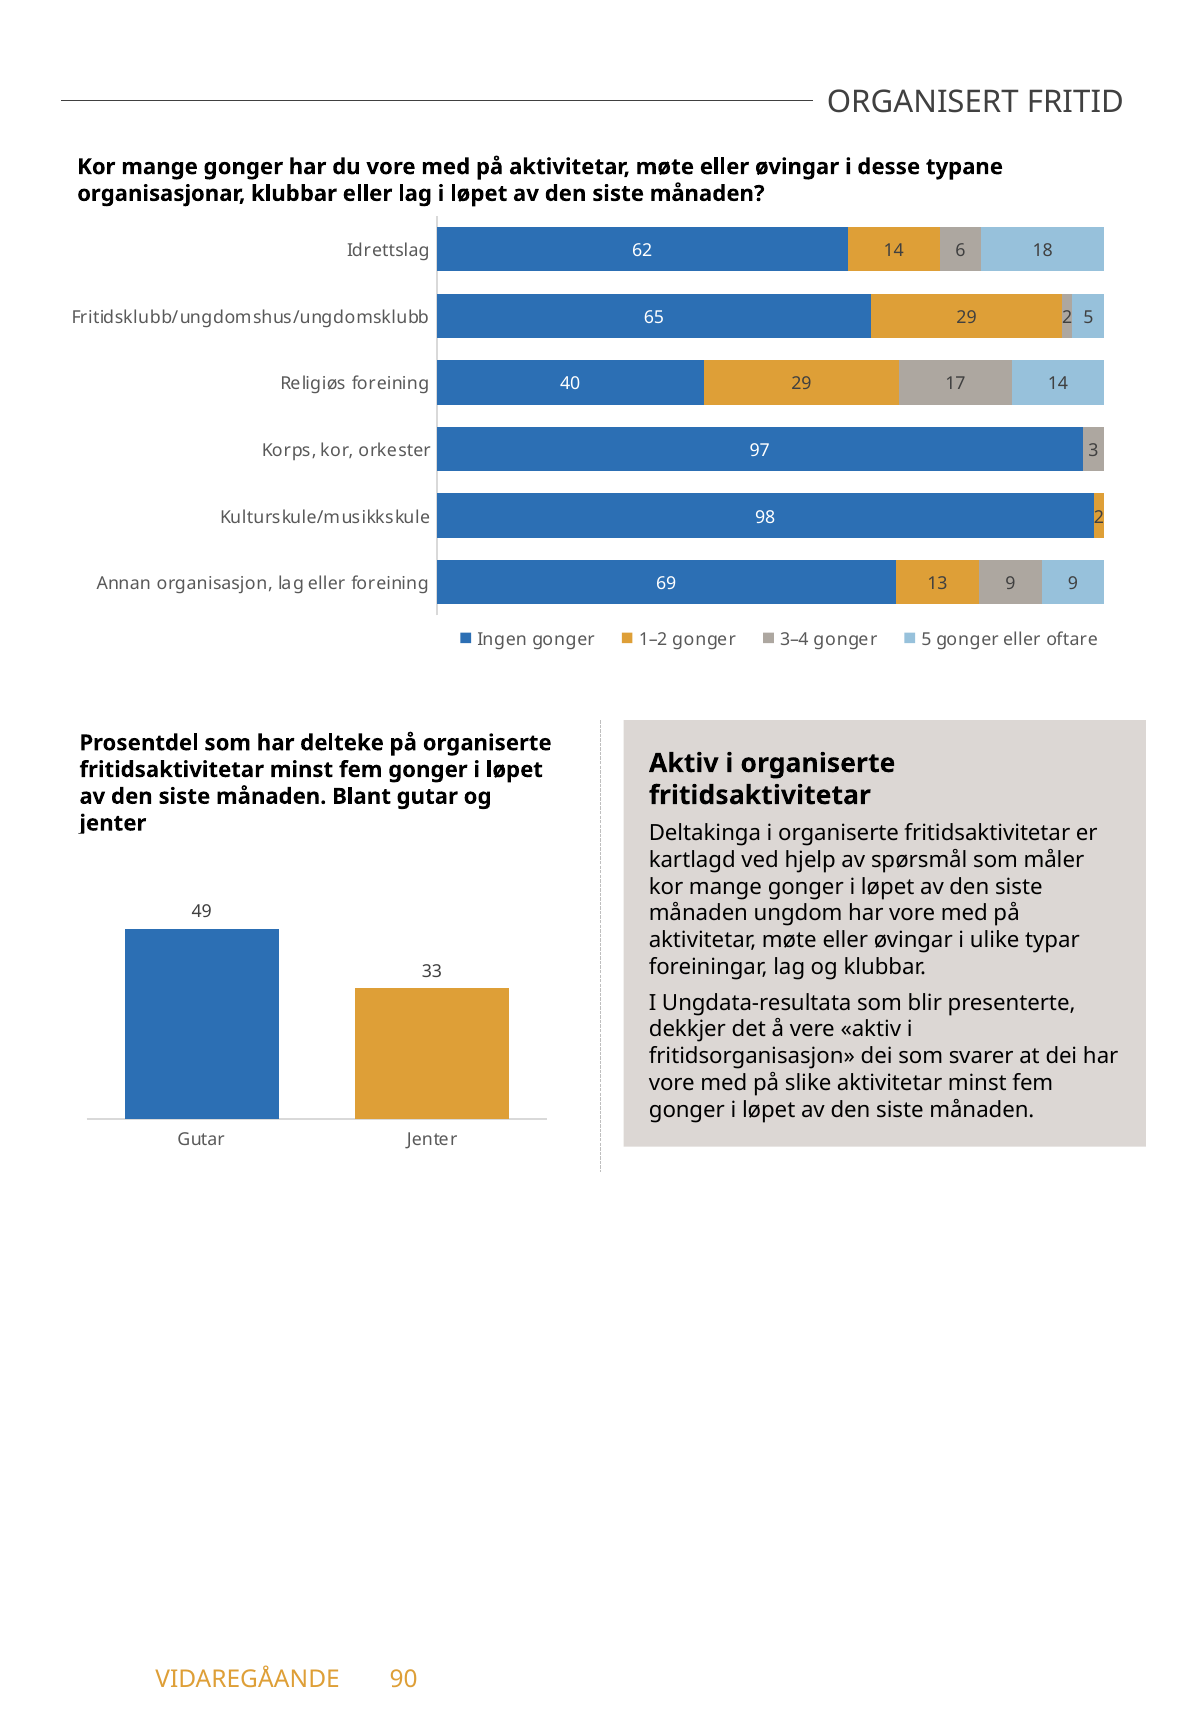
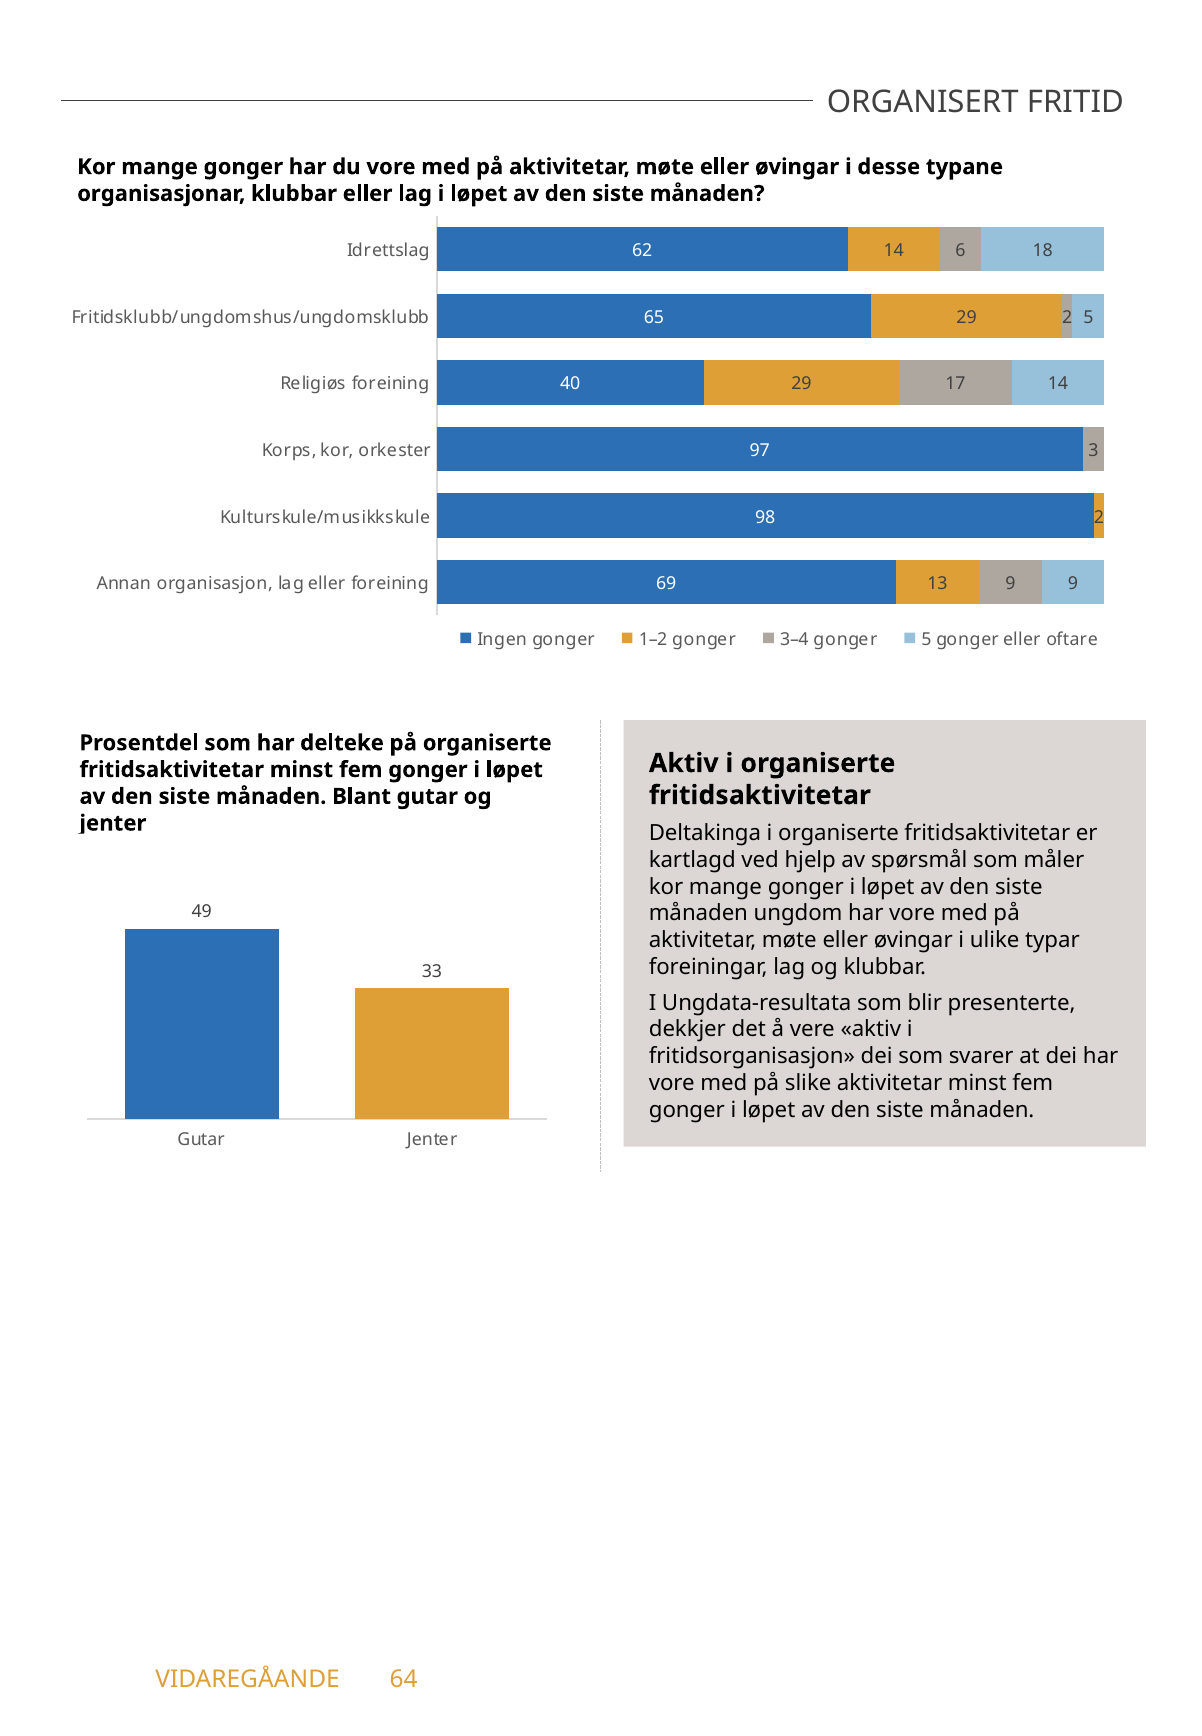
90: 90 -> 64 (404, 1680)
